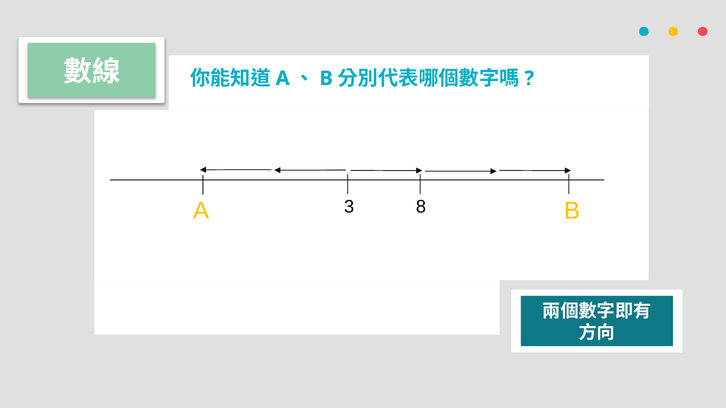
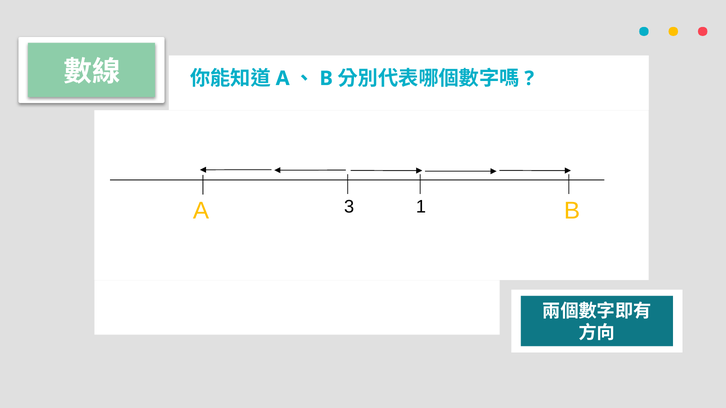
8: 8 -> 1 (421, 207)
